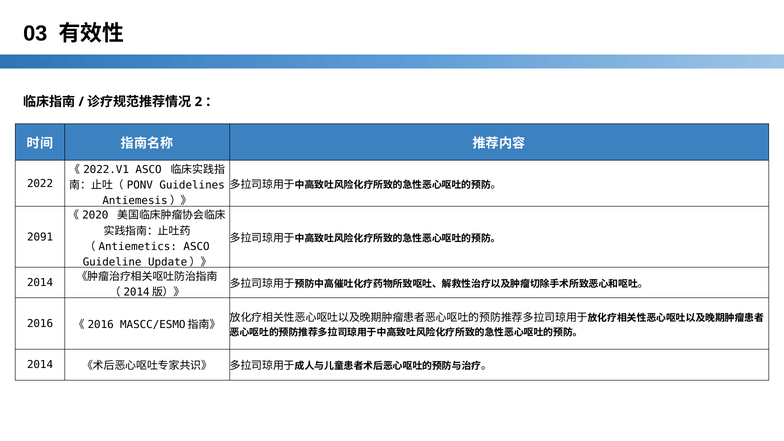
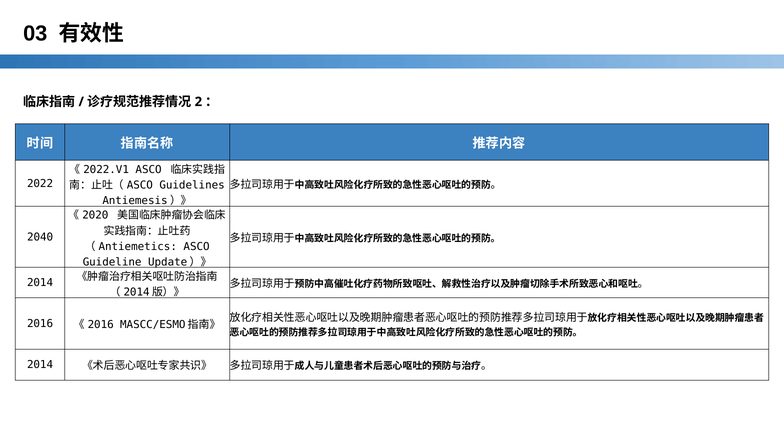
PONV: PONV -> ASCO (140, 185)
2091: 2091 -> 2040 (40, 237)
